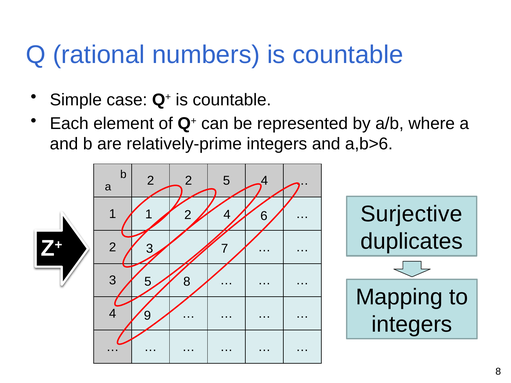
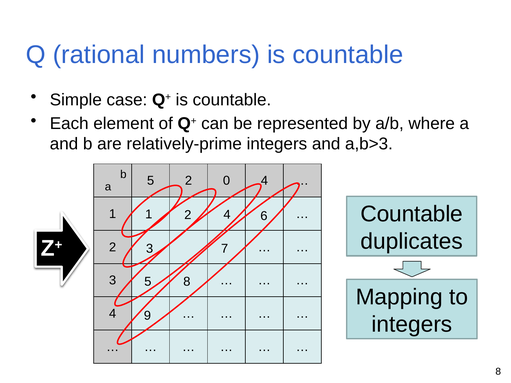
a,b>6: a,b>6 -> a,b>3 (369, 144)
a 2: 2 -> 5 (151, 181)
2 5: 5 -> 0 (226, 181)
Surjective: Surjective -> Countable (412, 214)
